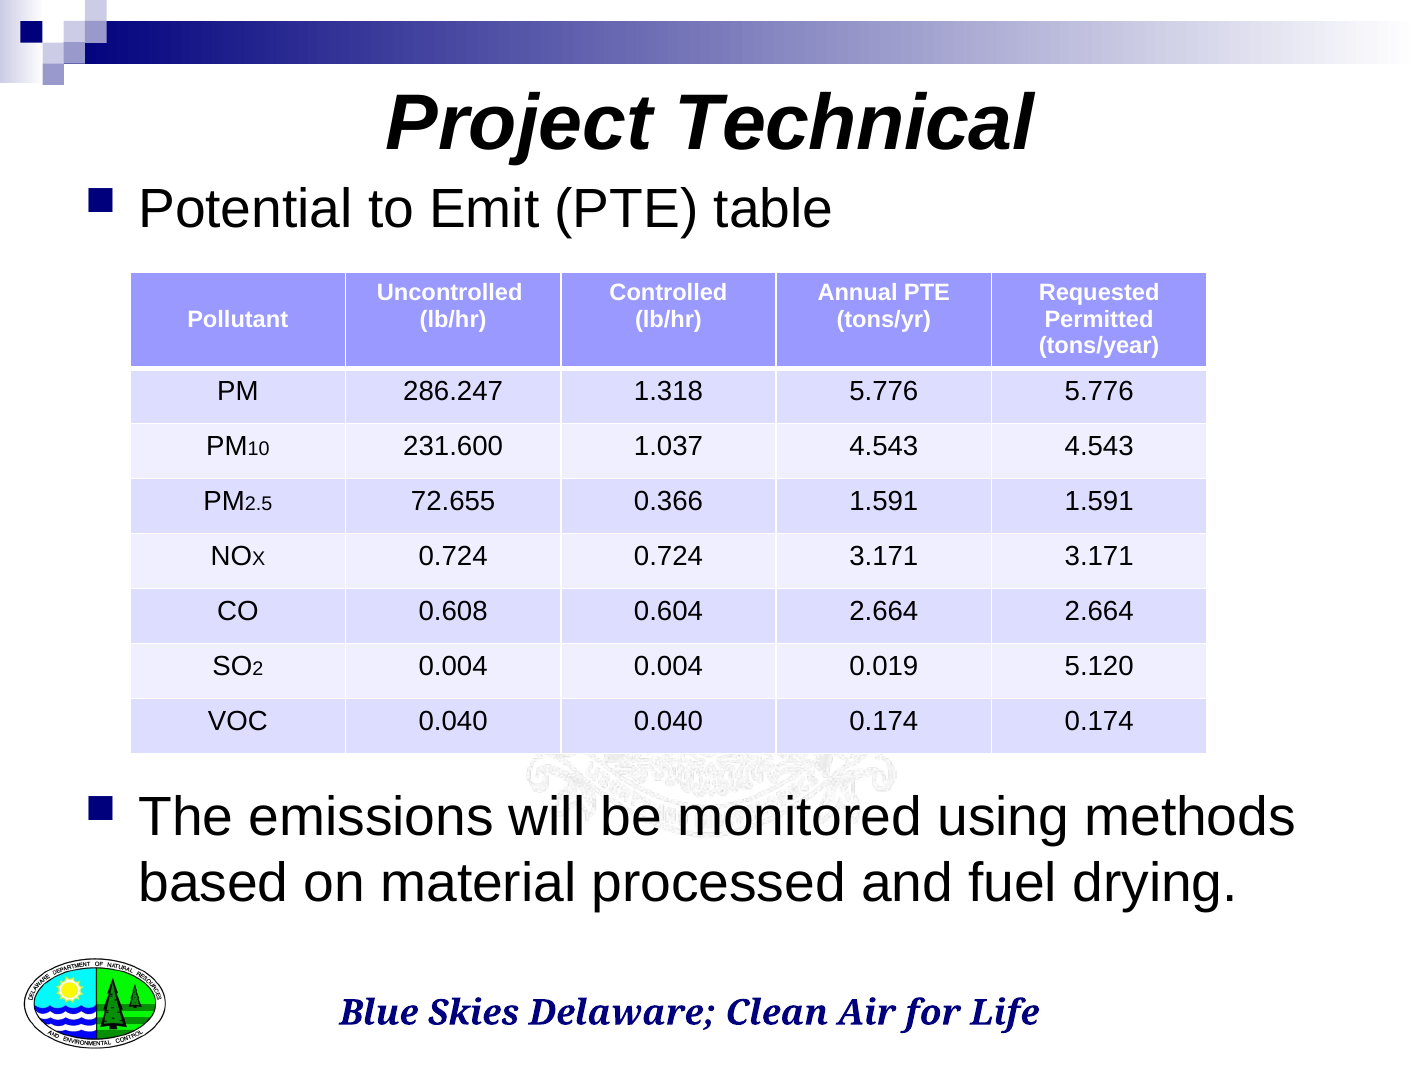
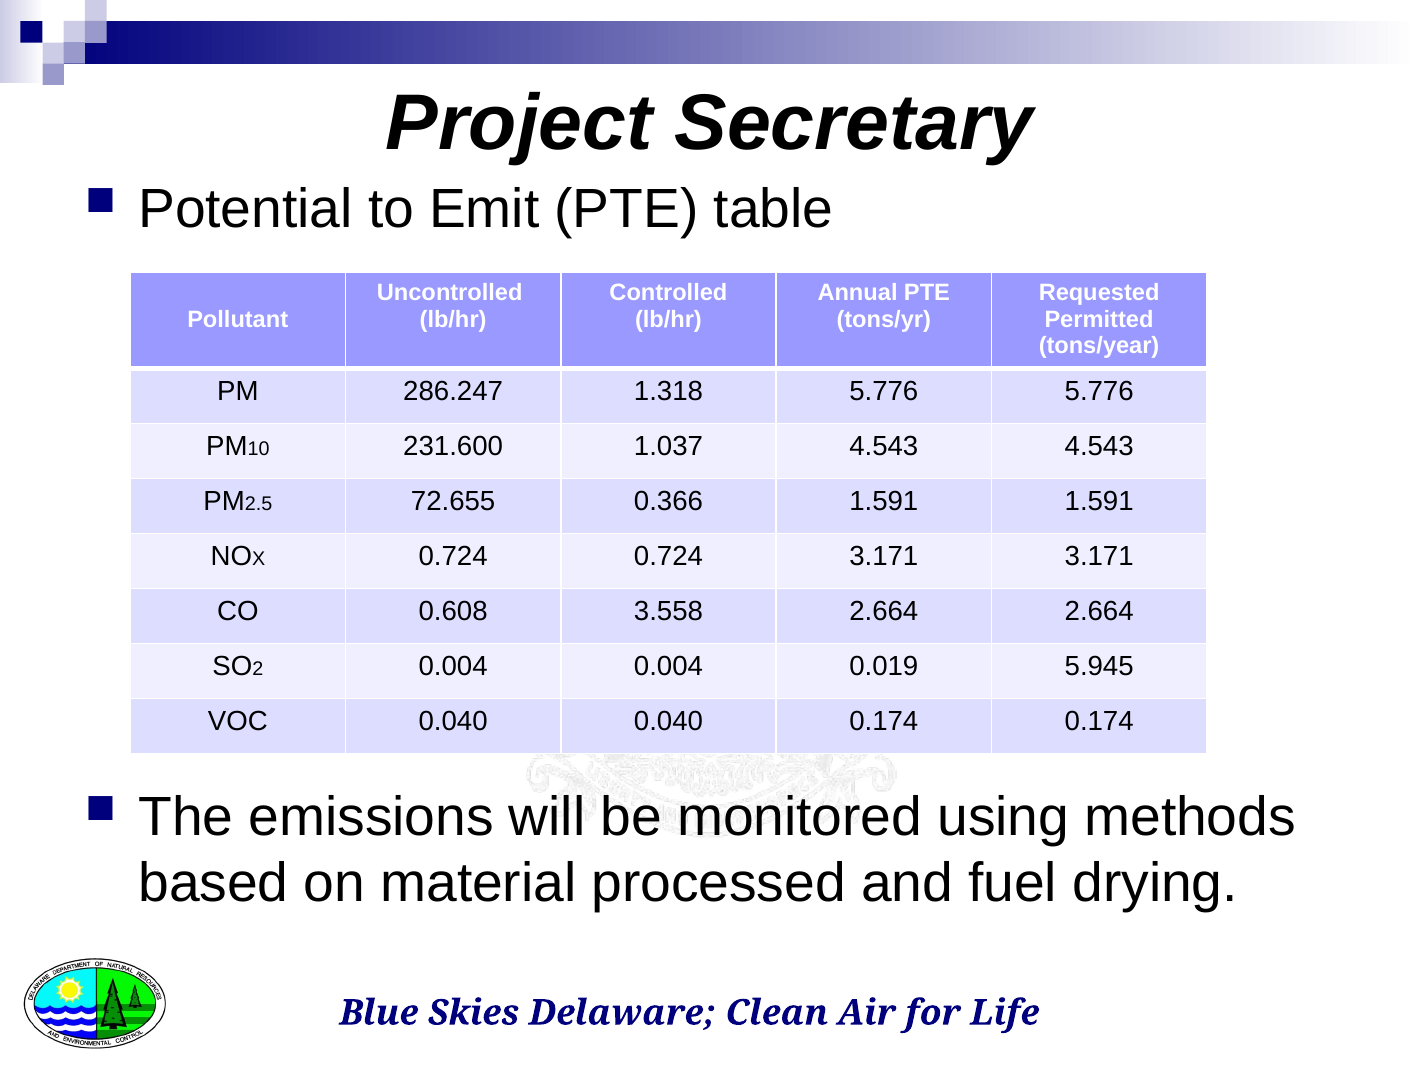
Technical: Technical -> Secretary (854, 124)
0.604: 0.604 -> 3.558 (668, 612)
5.120: 5.120 -> 5.945 (1099, 667)
